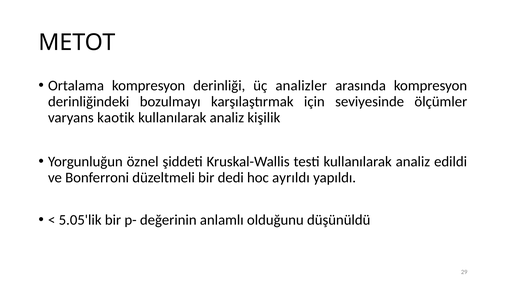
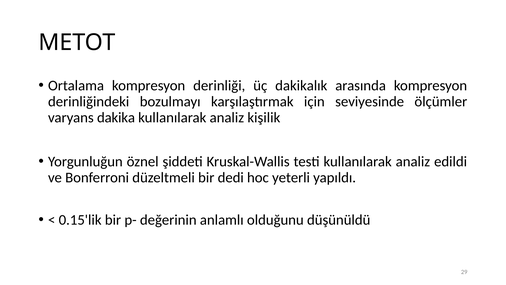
analizler: analizler -> dakikalık (301, 86)
kaotik: kaotik -> dakika (116, 117)
ayrıldı: ayrıldı -> yeterli (291, 177)
5.05'lik: 5.05'lik -> 0.15'lik (80, 220)
